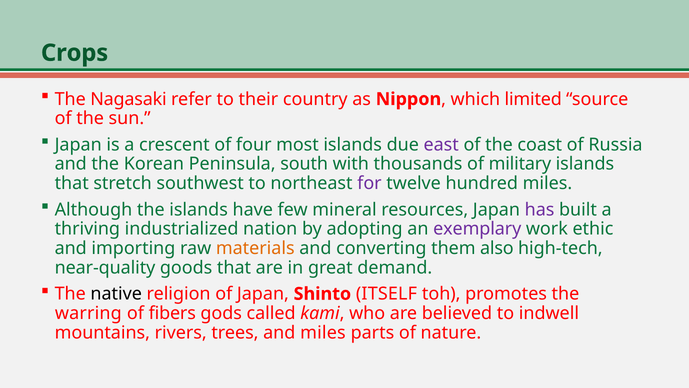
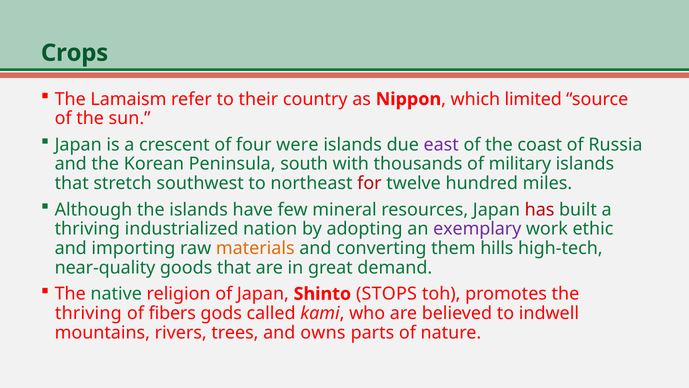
Nagasaki: Nagasaki -> Lamaism (128, 99)
most: most -> were (297, 144)
for colour: purple -> red (369, 183)
has colour: purple -> red (540, 209)
also: also -> hills (497, 248)
native colour: black -> green (116, 294)
ITSELF: ITSELF -> STOPS (386, 294)
warring: warring -> thriving (88, 313)
and miles: miles -> owns (323, 332)
